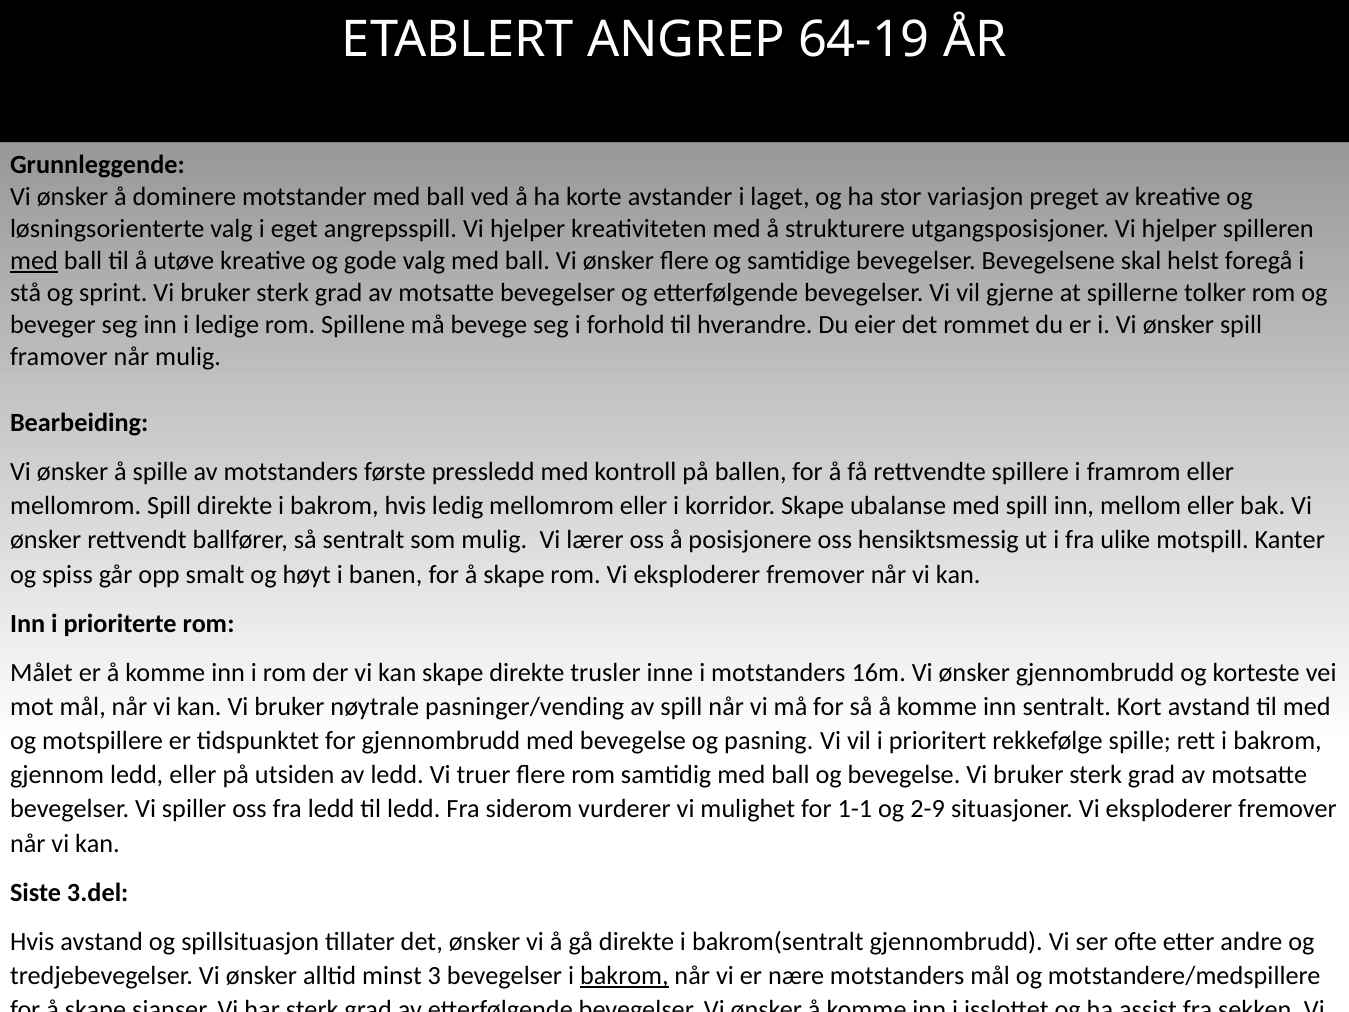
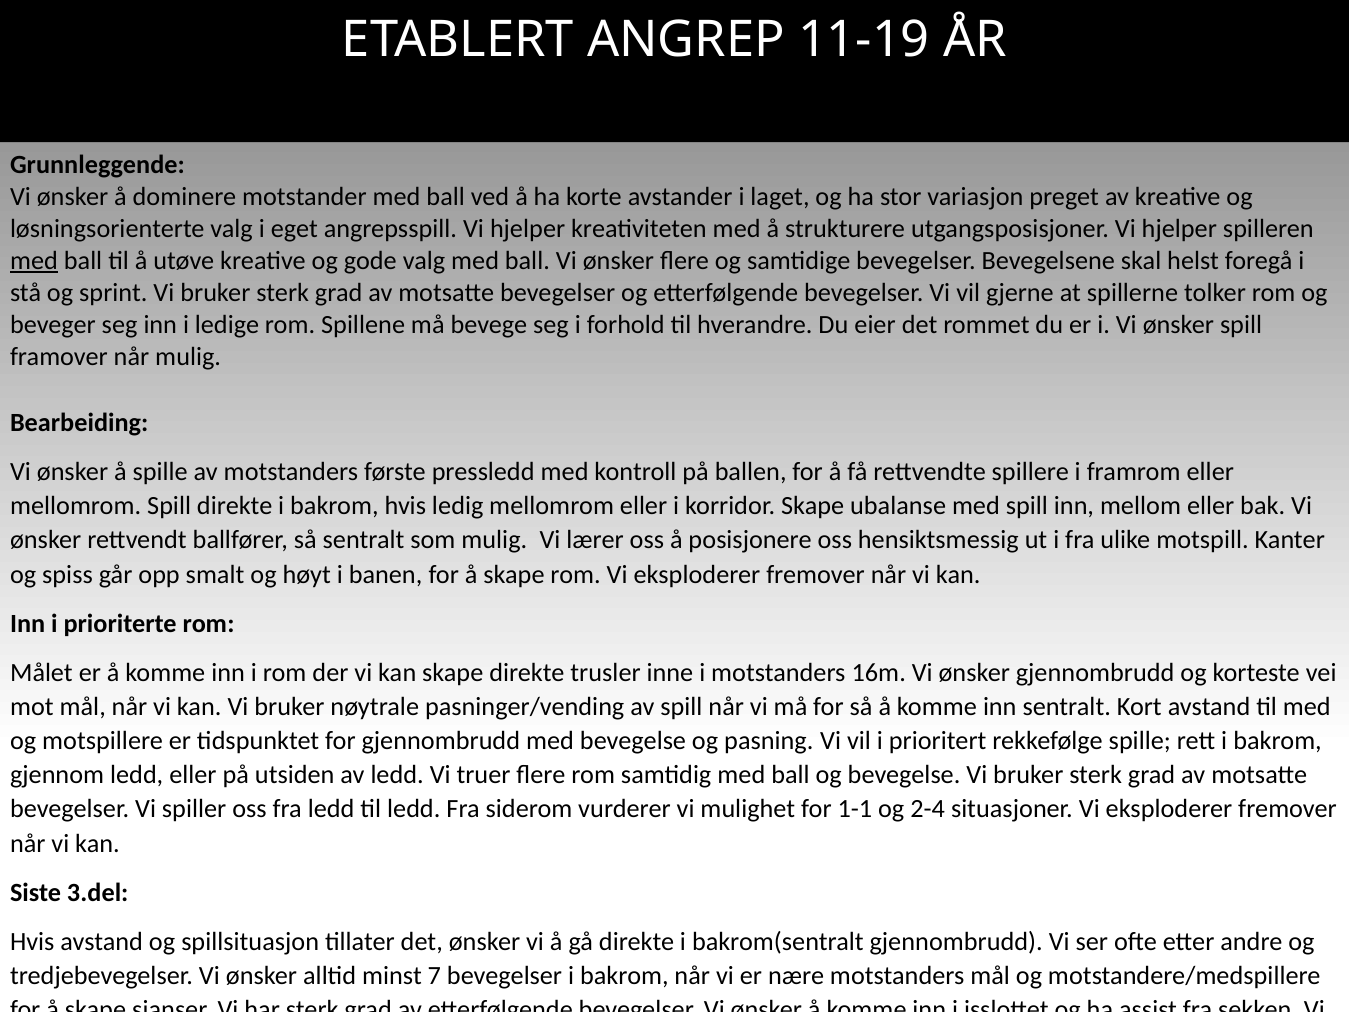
64-19: 64-19 -> 11-19 (864, 40)
2-9: 2-9 -> 2-4 (928, 809)
3: 3 -> 7 (434, 976)
bakrom underline: present -> none (624, 976)
